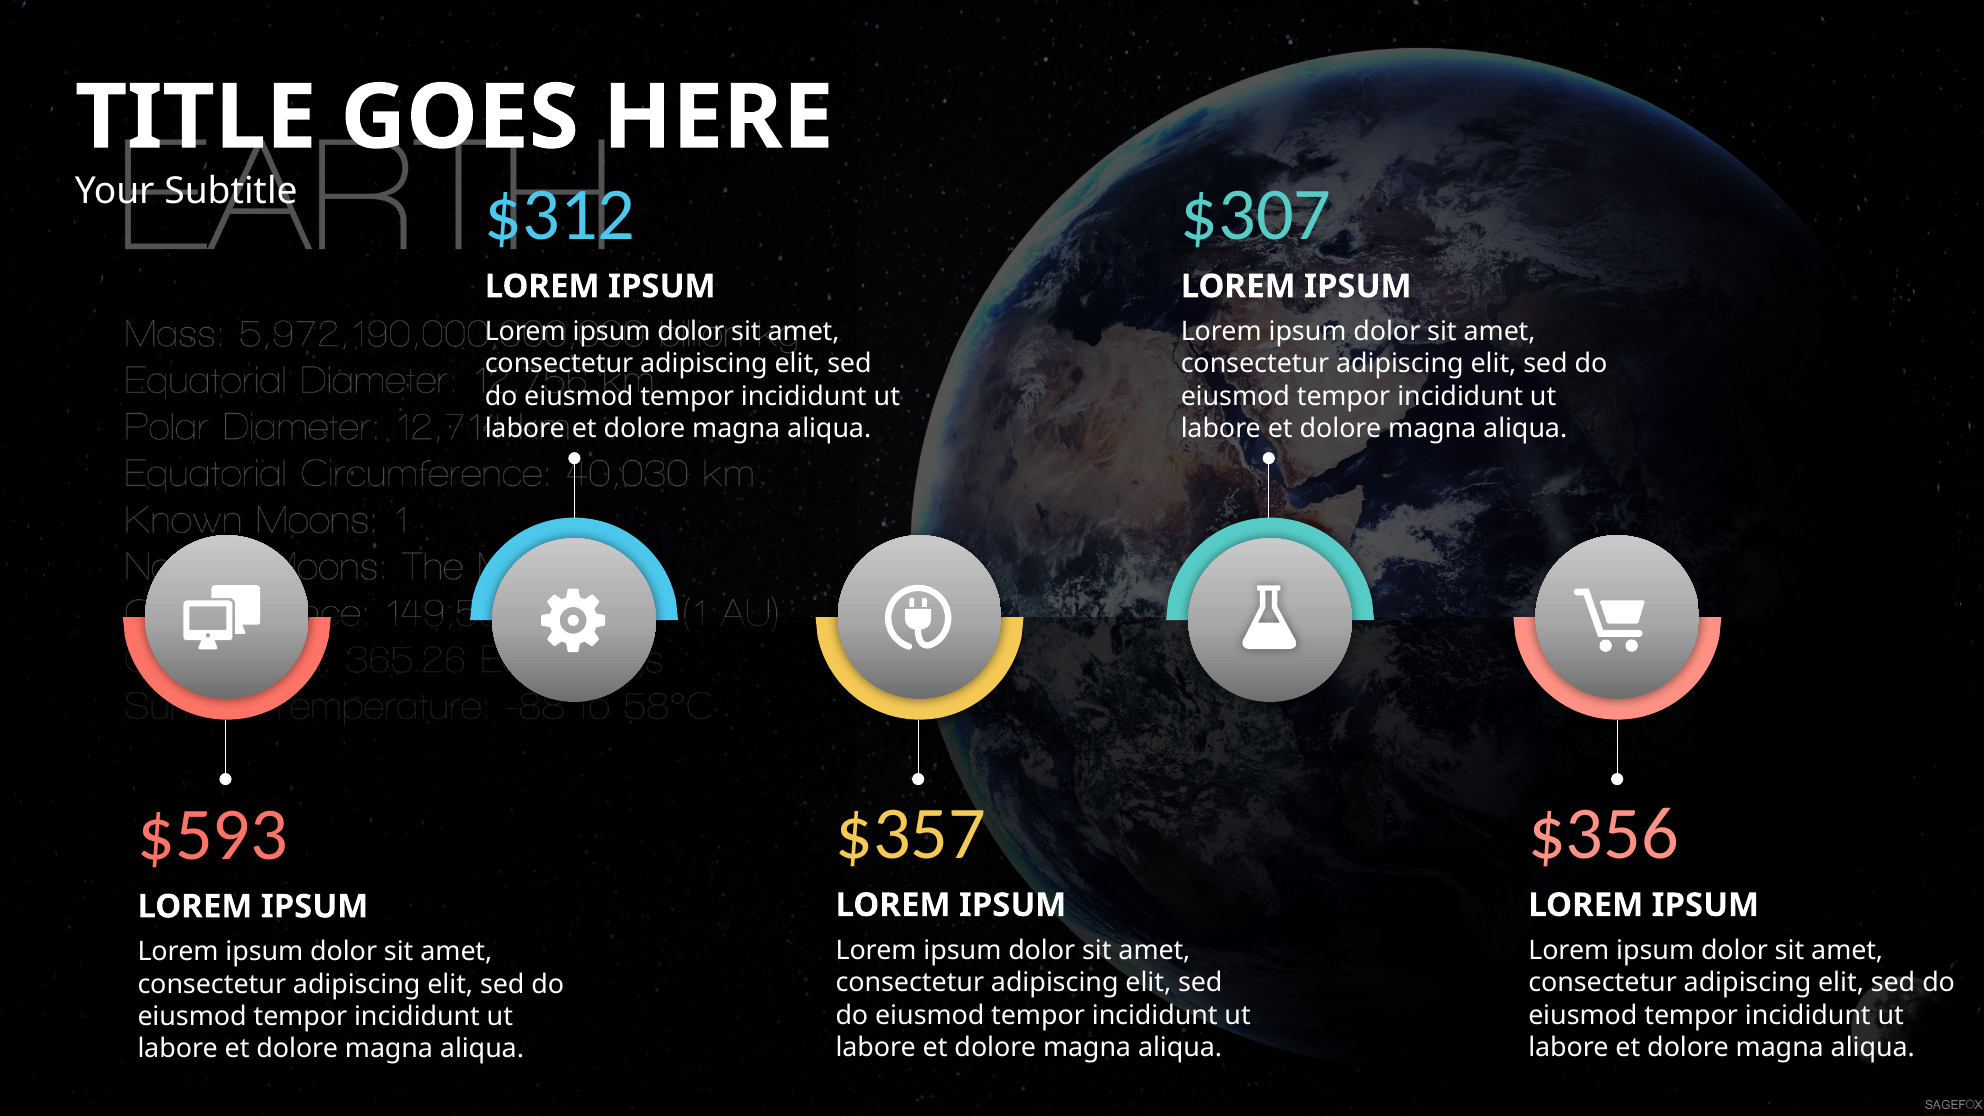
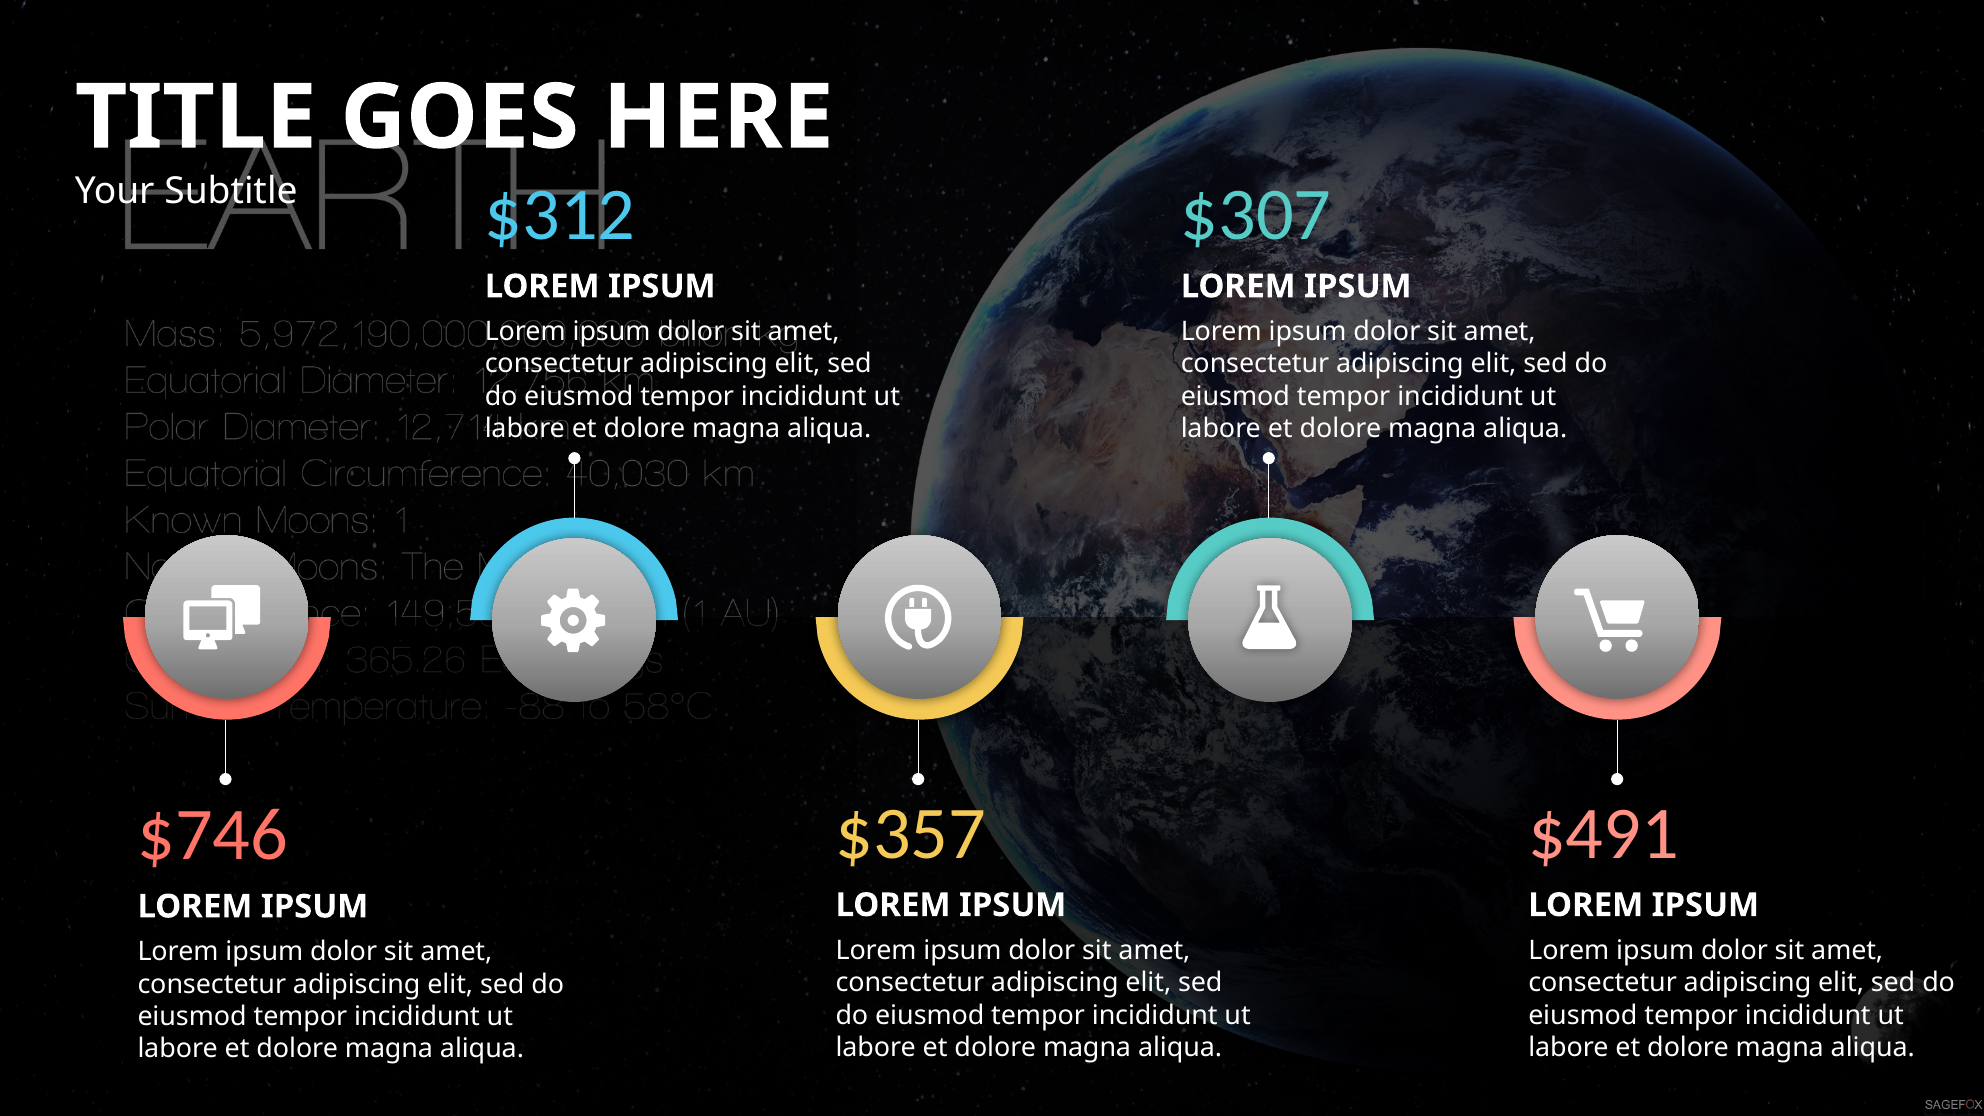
$356: $356 -> $491 (1604, 834)
$593: $593 -> $746 (213, 835)
